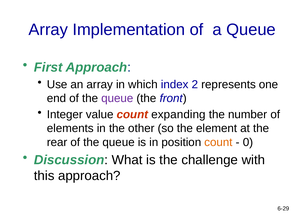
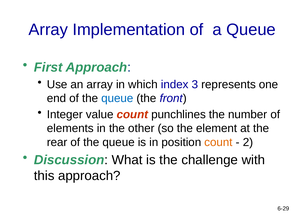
2: 2 -> 3 (195, 84)
queue colour: purple -> blue (117, 98)
expanding: expanding -> punchlines (179, 114)
0: 0 -> 2 (248, 142)
